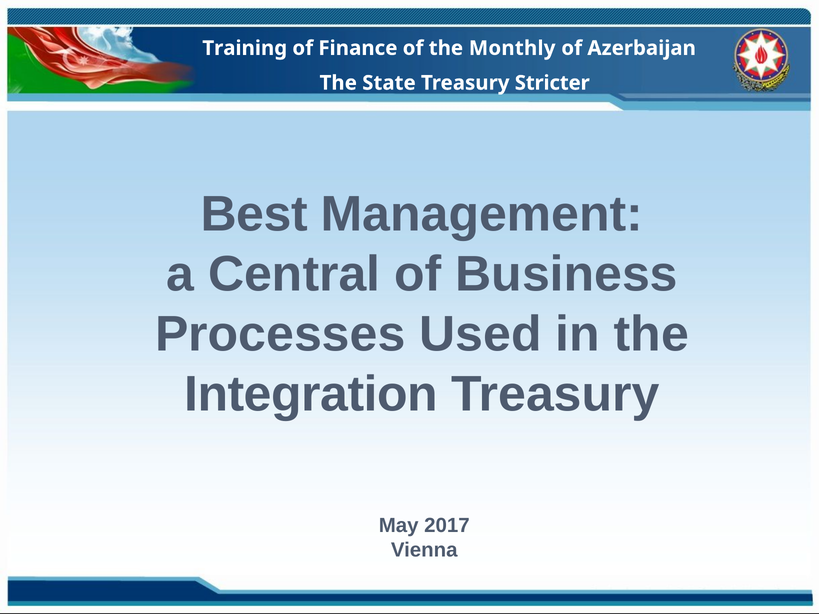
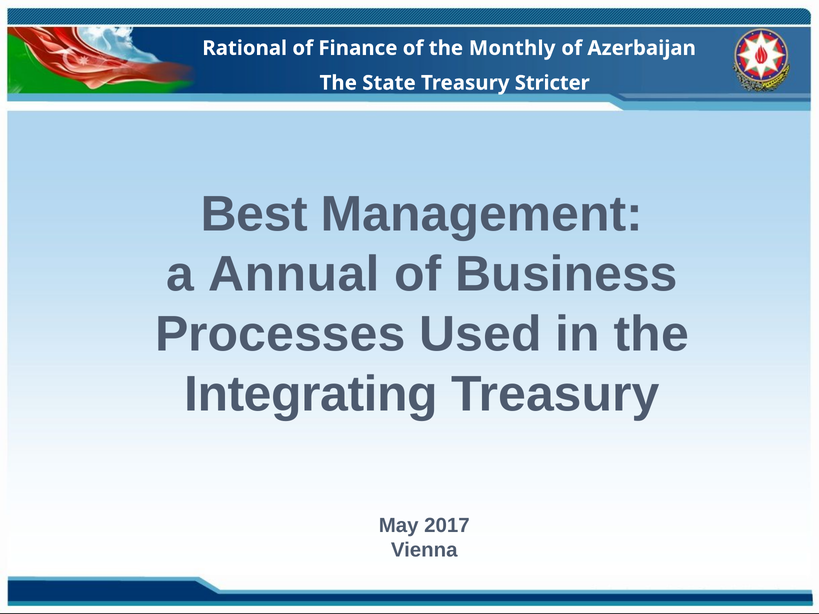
Training: Training -> Rational (245, 48)
Central: Central -> Annual (294, 274)
Integration: Integration -> Integrating (311, 394)
